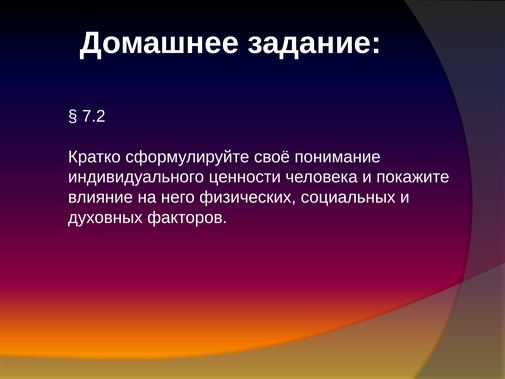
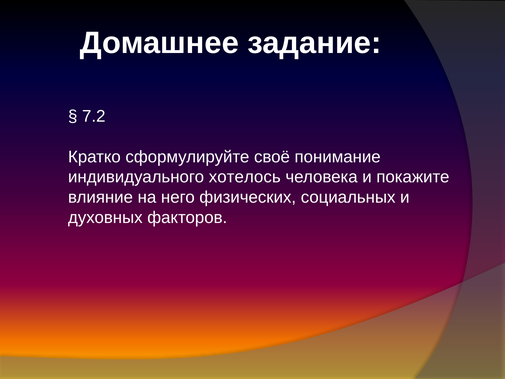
ценности: ценности -> хотелось (245, 177)
